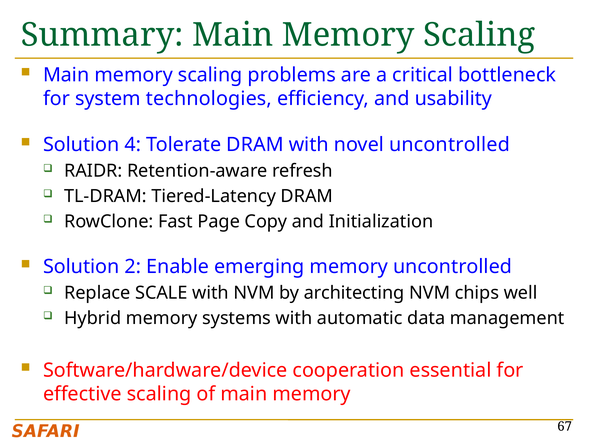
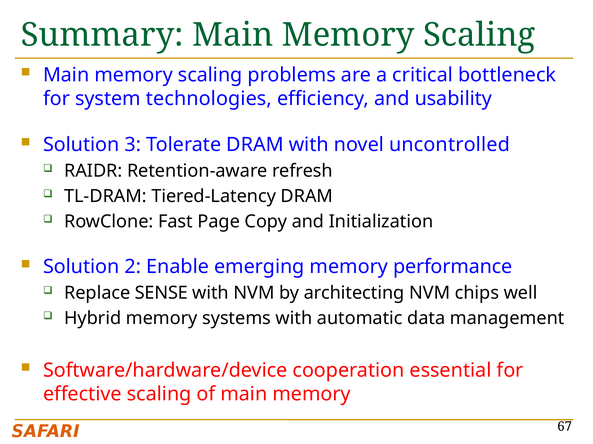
4: 4 -> 3 (133, 145)
memory uncontrolled: uncontrolled -> performance (453, 267)
SCALE: SCALE -> SENSE (161, 293)
